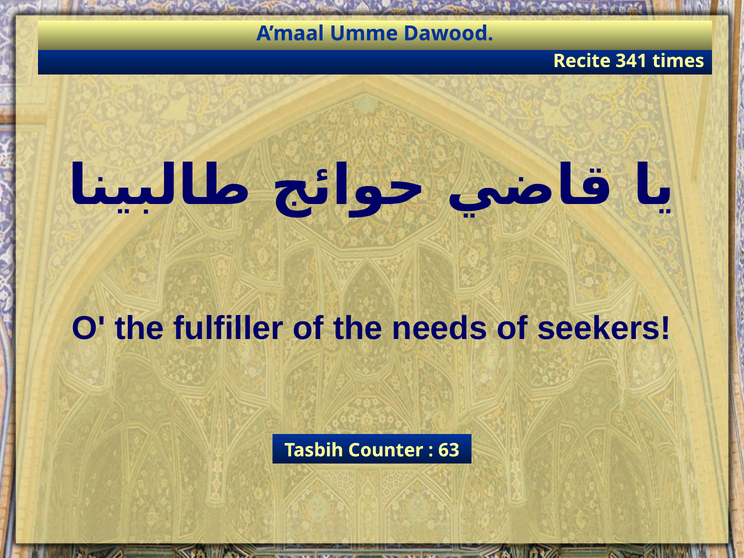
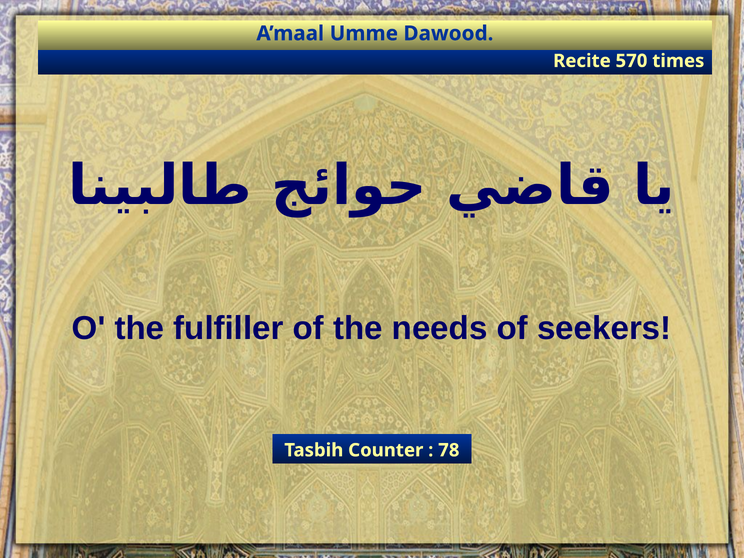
341: 341 -> 570 (631, 61)
63: 63 -> 78 (449, 450)
